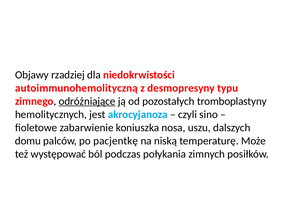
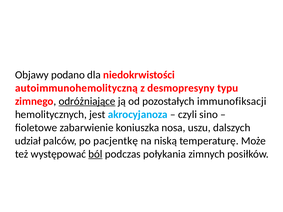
rzadziej: rzadziej -> podano (68, 75)
tromboplastyny: tromboplastyny -> immunofiksacji (232, 101)
domu: domu -> udział (28, 141)
ból underline: none -> present (95, 154)
